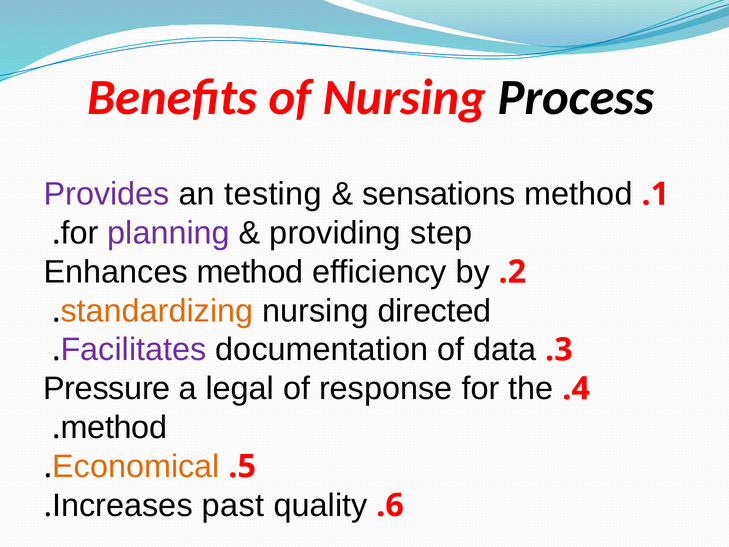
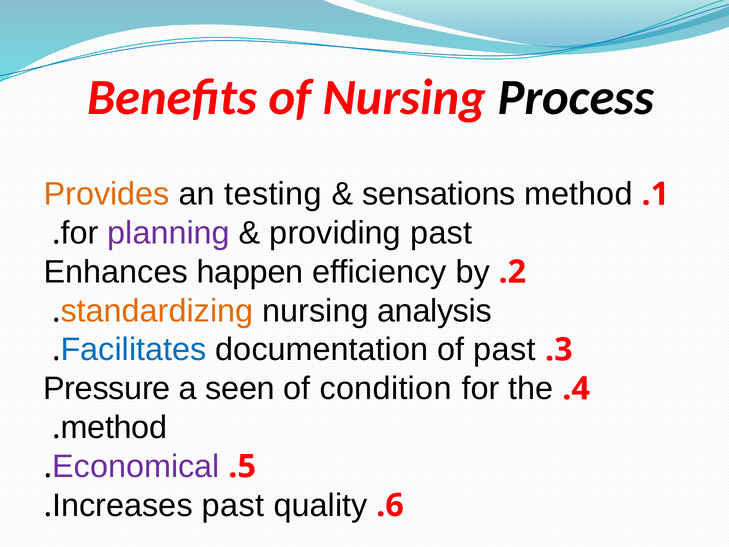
Provides colour: purple -> orange (107, 194)
providing step: step -> past (441, 233)
Enhances method: method -> happen (250, 272)
directed: directed -> analysis (435, 311)
Facilitates colour: purple -> blue (134, 350)
of data: data -> past (504, 350)
legal: legal -> seen (240, 388)
response: response -> condition (386, 388)
Economical colour: orange -> purple (136, 466)
